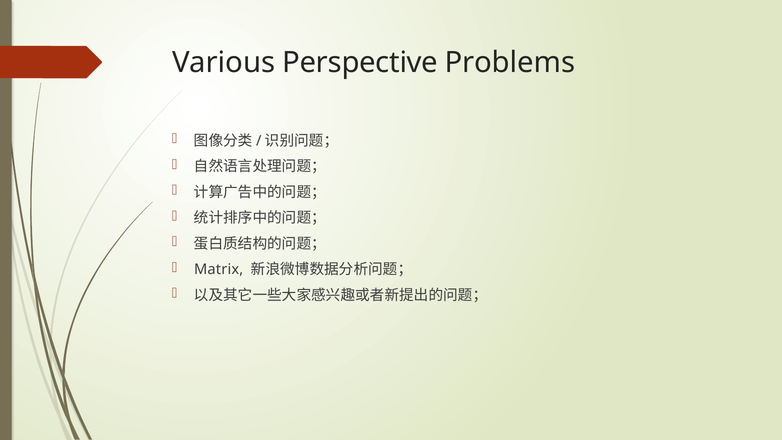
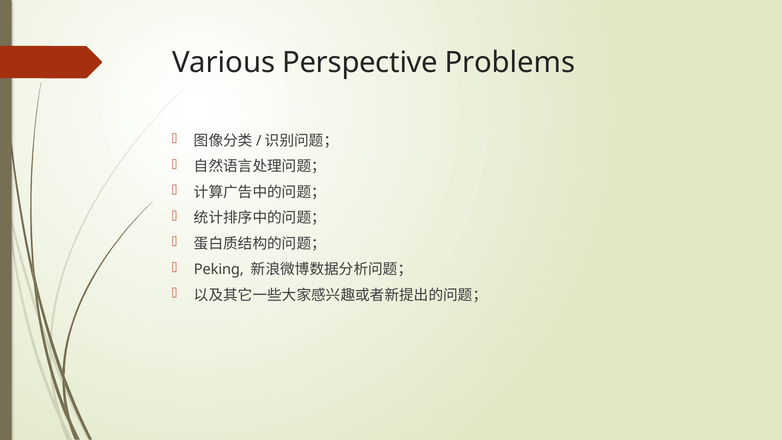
Matrix: Matrix -> Peking (219, 270)
